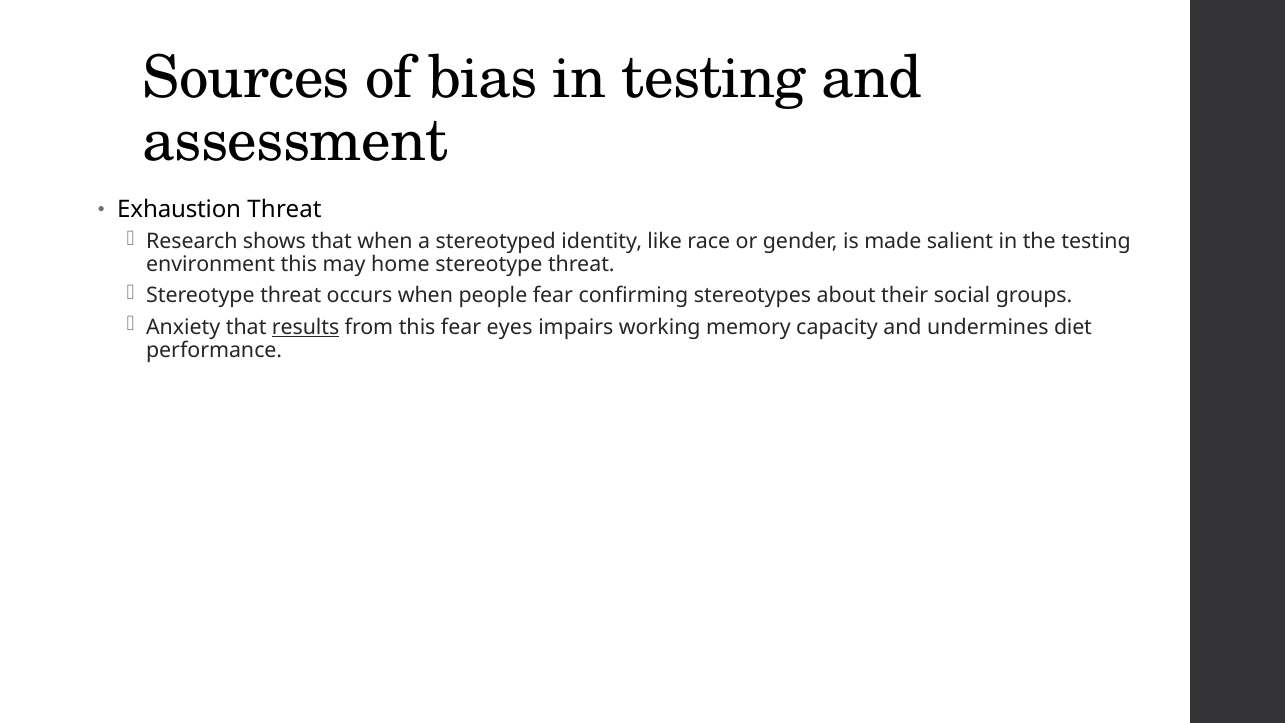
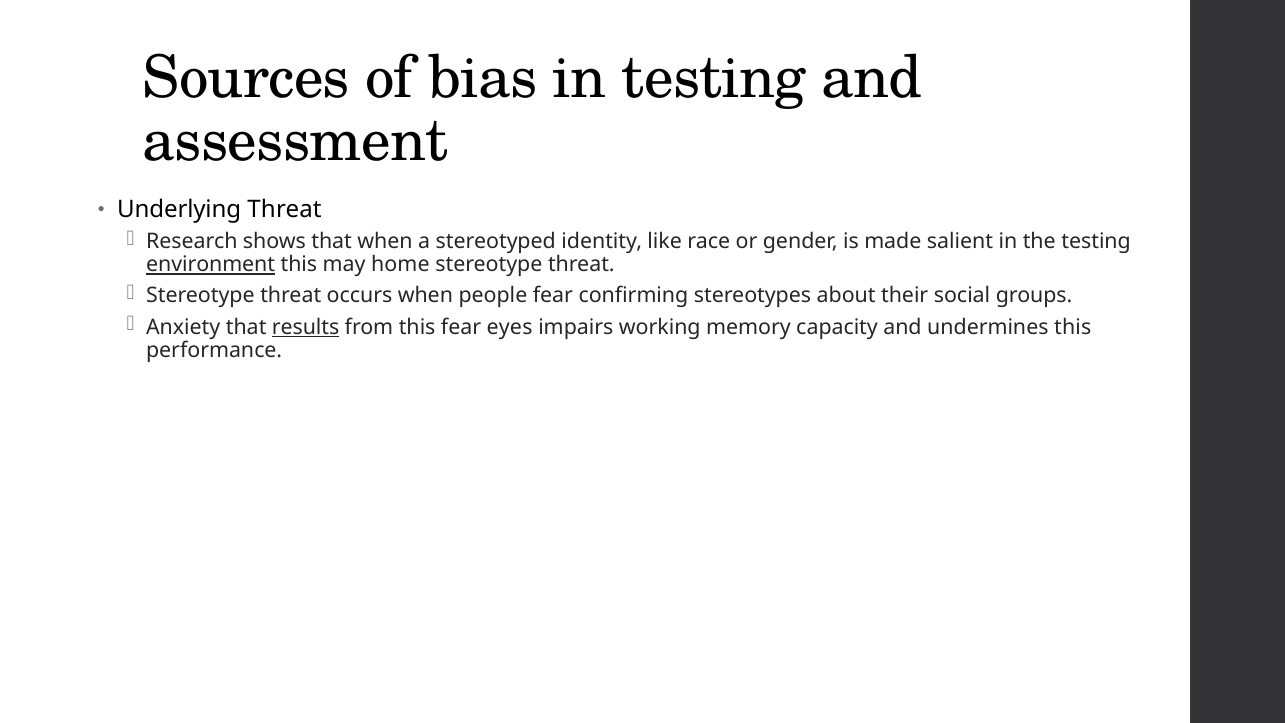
Exhaustion: Exhaustion -> Underlying (179, 210)
environment underline: none -> present (211, 265)
undermines diet: diet -> this (1073, 327)
